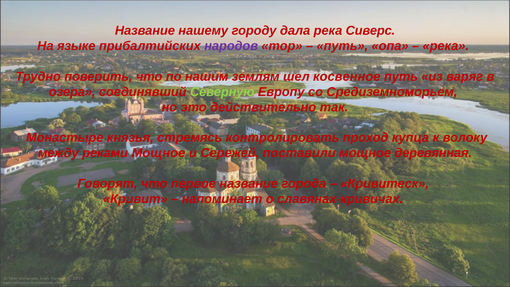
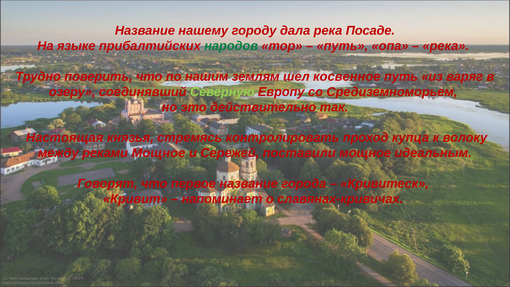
Сиверс: Сиверс -> Посаде (370, 31)
народов colour: purple -> green (231, 46)
озера: озера -> озеру (72, 92)
Монастыре: Монастыре -> Настоящая (65, 138)
деревянная: деревянная -> идеальным (433, 153)
